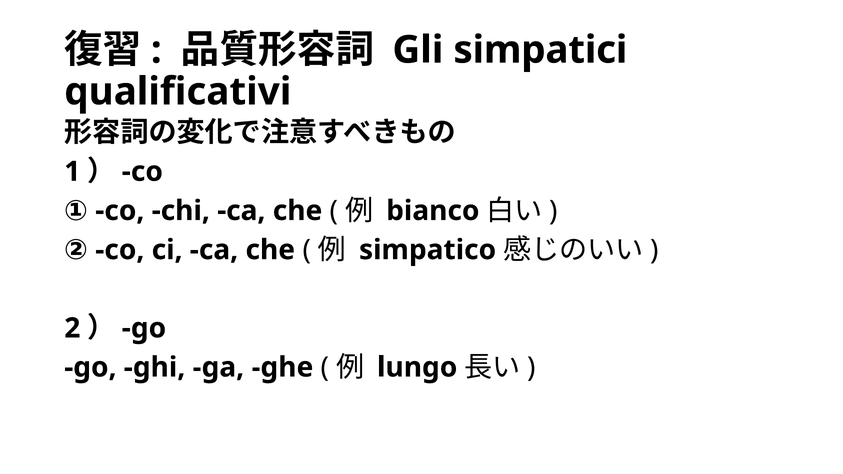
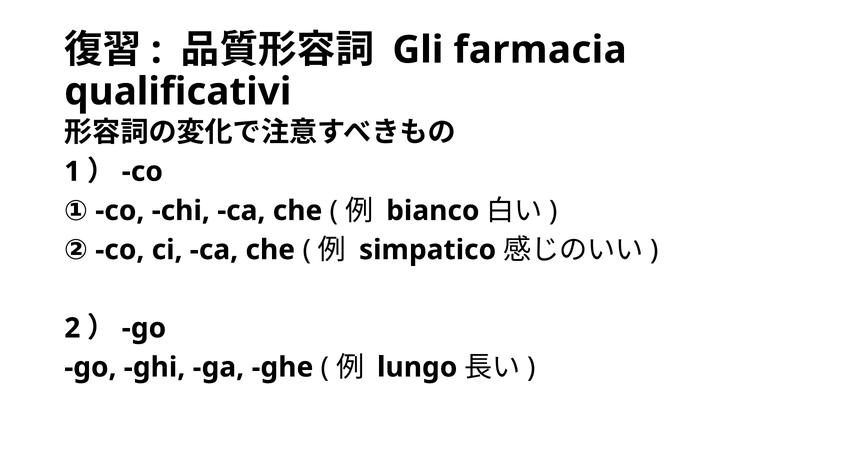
simpatici: simpatici -> farmacia (540, 50)
